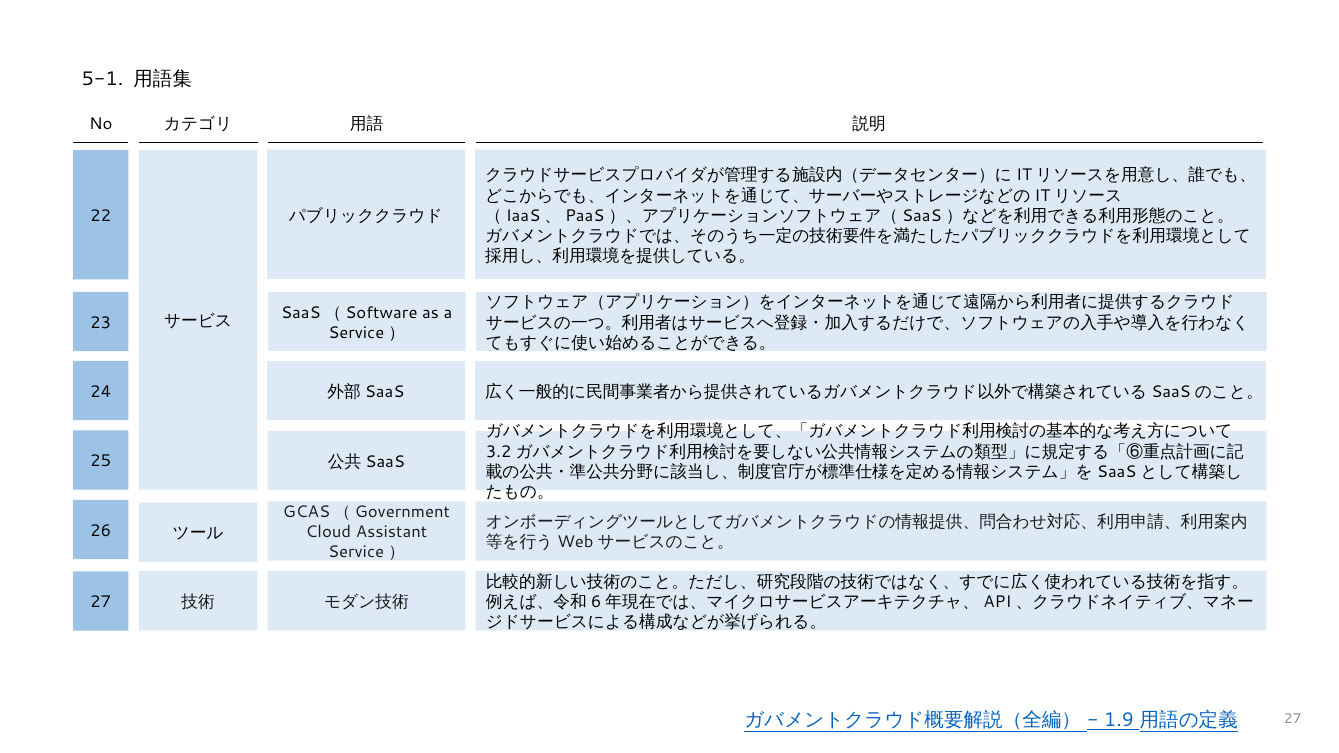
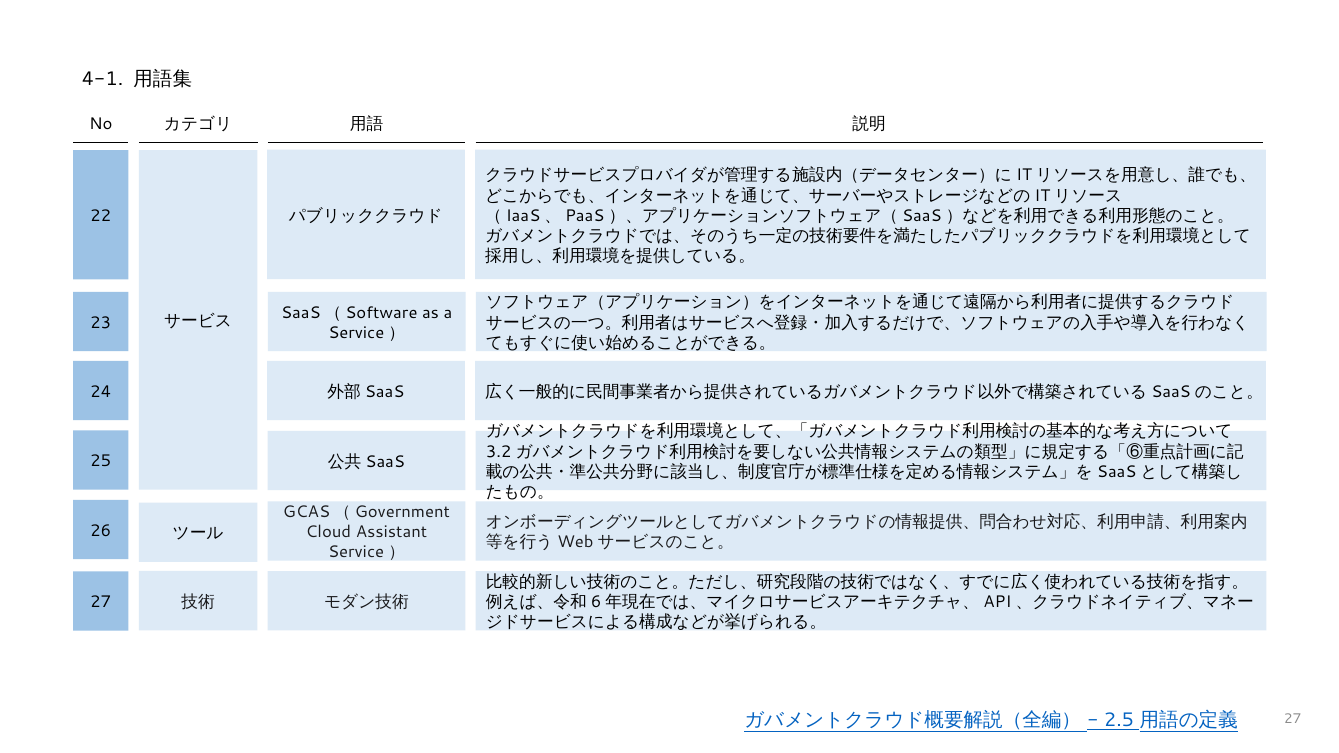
5-1: 5-1 -> 4-1 (102, 79)
1.9: 1.9 -> 2.5 (1119, 720)
